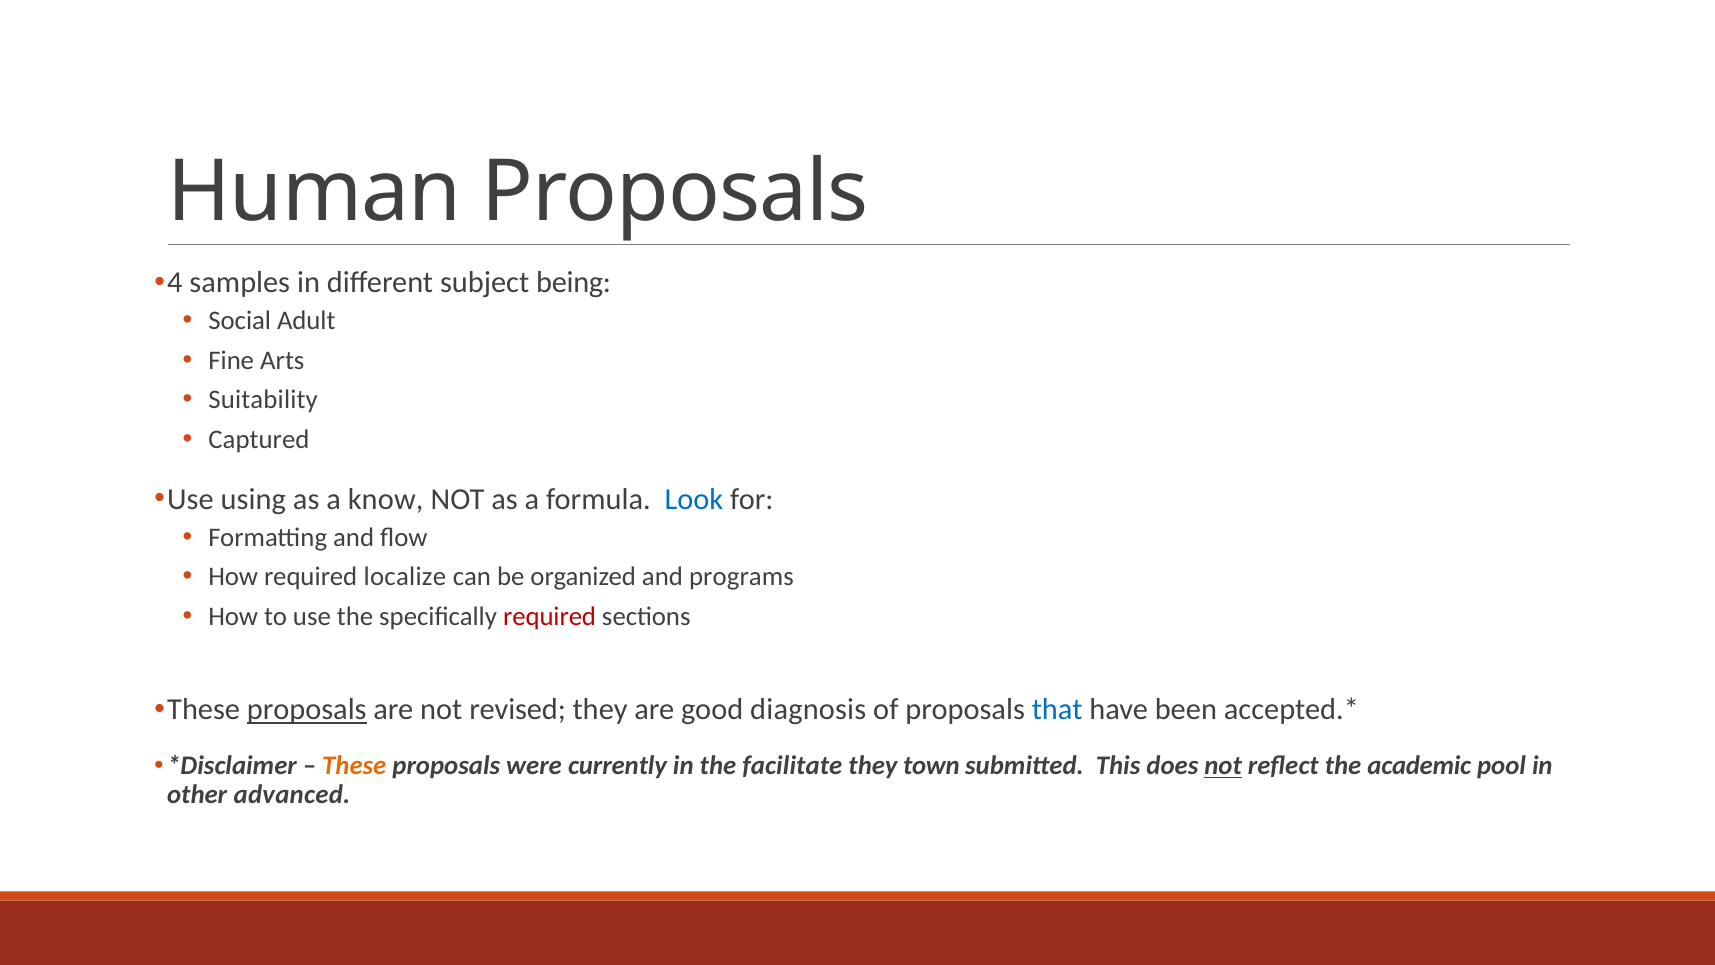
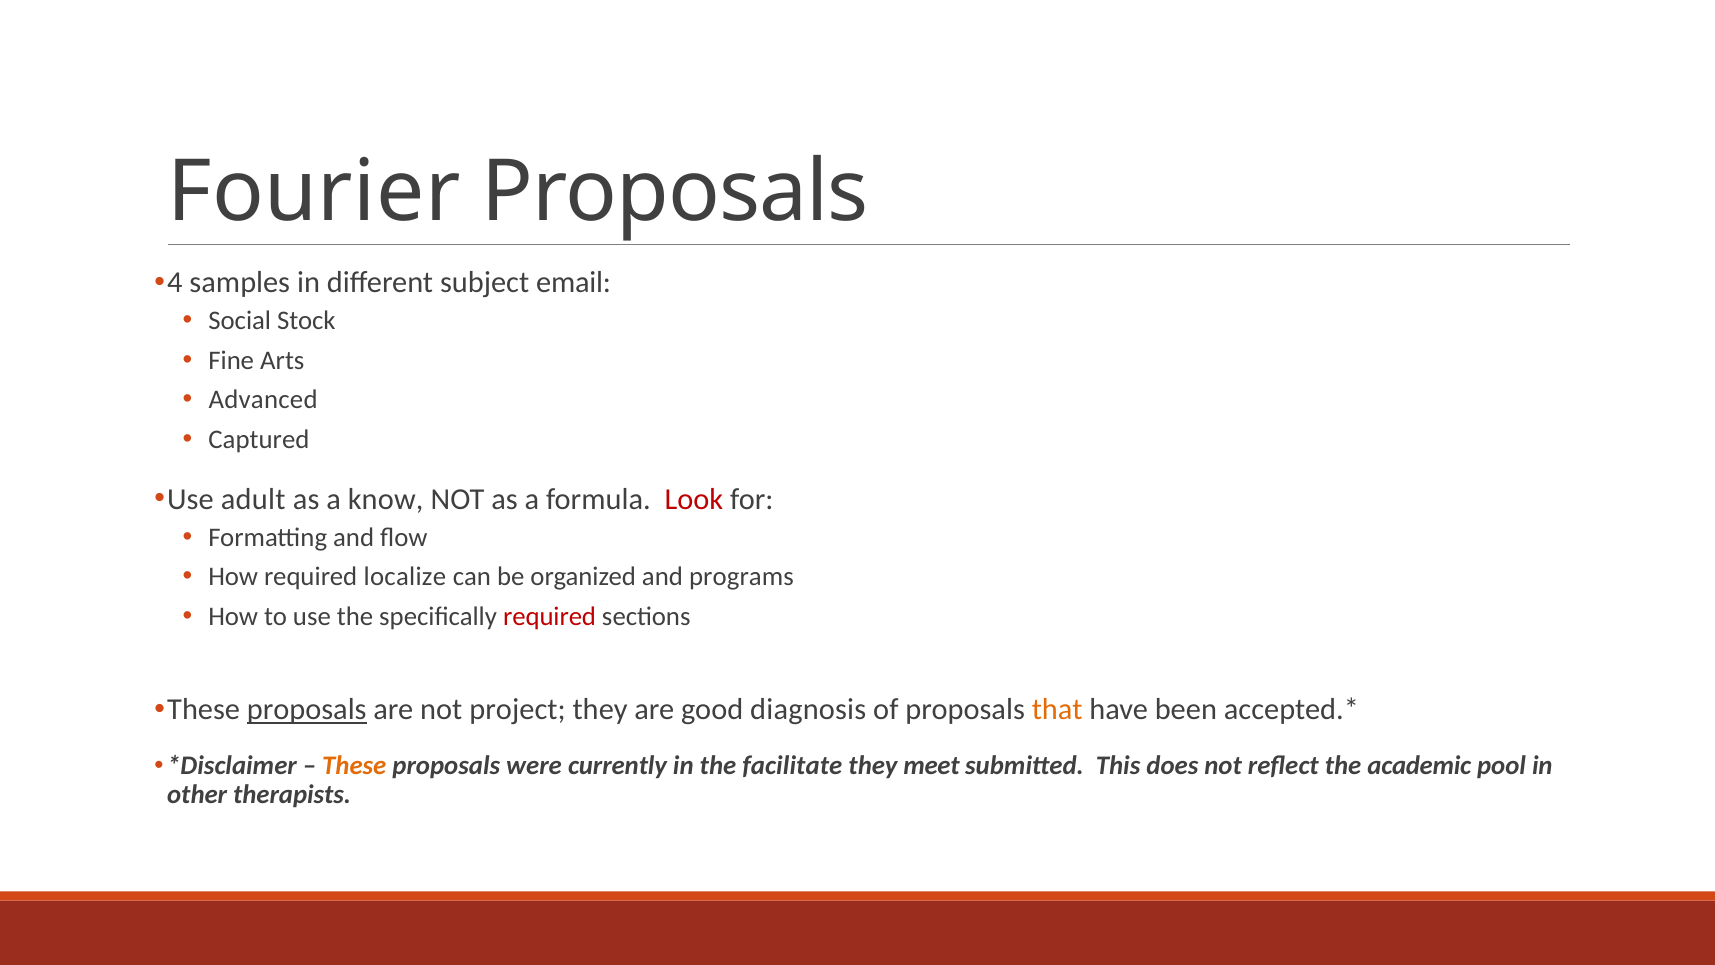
Human: Human -> Fourier (314, 192)
being: being -> email (574, 282)
Adult: Adult -> Stock (306, 320)
Suitability: Suitability -> Advanced (263, 400)
using: using -> adult (253, 499)
Look colour: blue -> red (694, 499)
revised: revised -> project (518, 710)
that colour: blue -> orange (1057, 710)
town: town -> meet (931, 766)
not underline: present -> none (1223, 766)
advanced: advanced -> therapists (292, 795)
